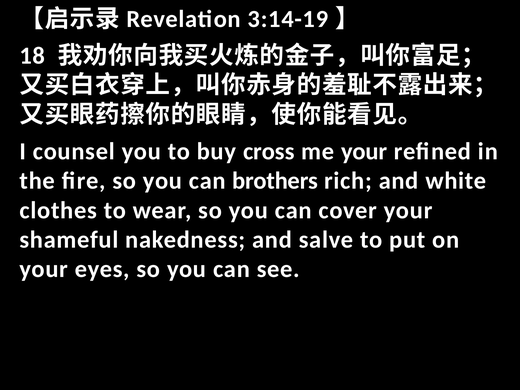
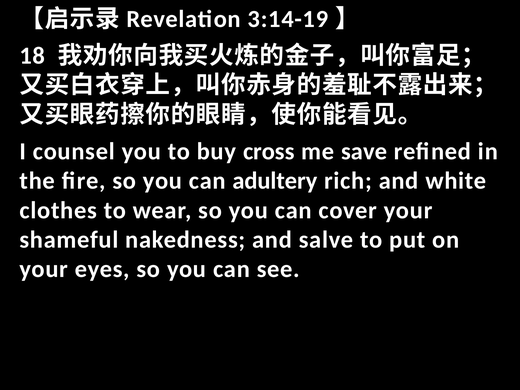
me your: your -> save (364, 151)
brothers: brothers -> adultery (275, 181)
